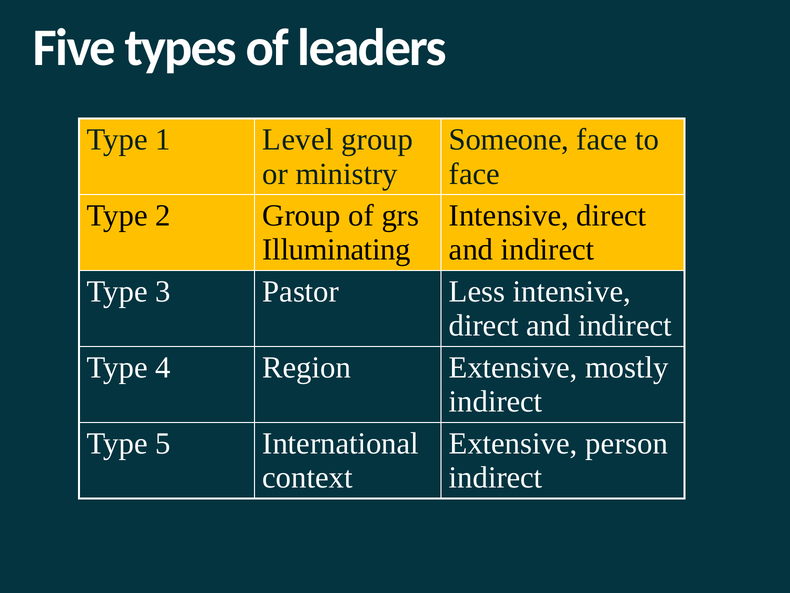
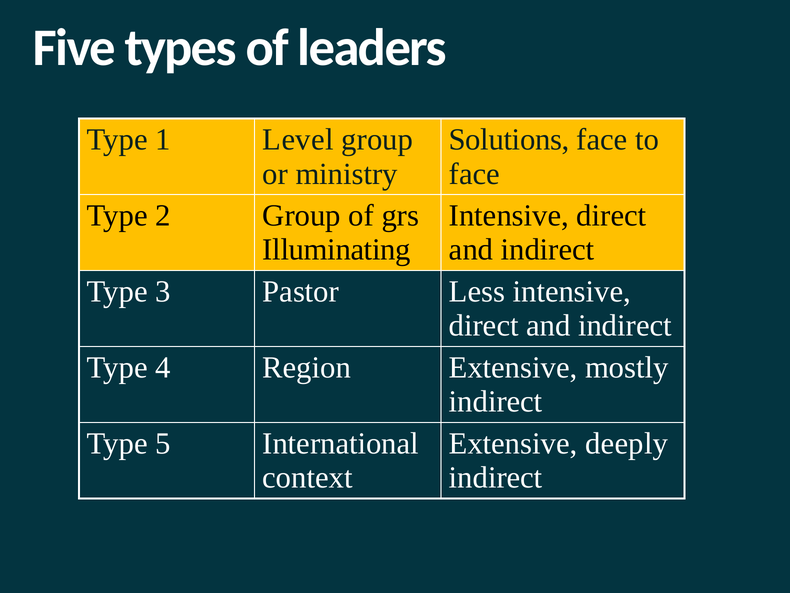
Someone: Someone -> Solutions (509, 140)
person: person -> deeply (627, 443)
